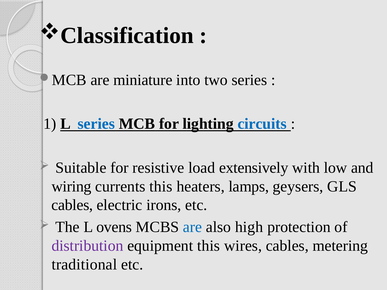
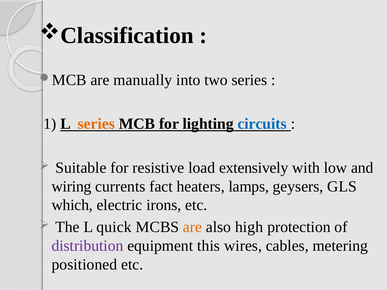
miniature: miniature -> manually (143, 80)
series colour: blue -> orange (96, 124)
currents this: this -> fact (161, 187)
cables: cables -> which (72, 205)
ovens: ovens -> quick (114, 227)
are colour: blue -> orange (192, 227)
traditional: traditional -> positioned (84, 265)
